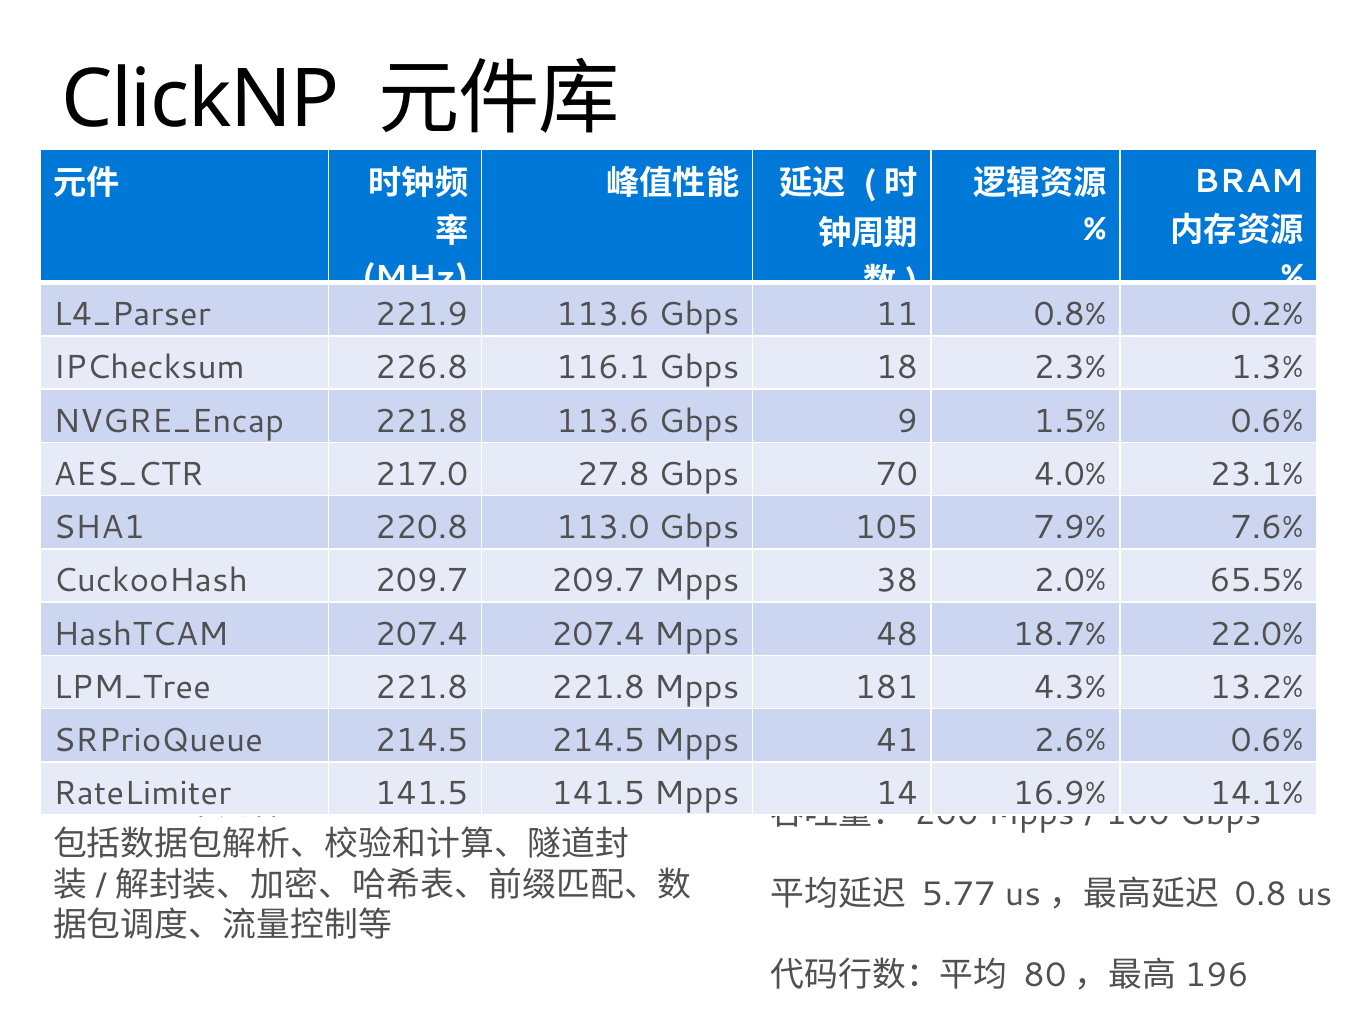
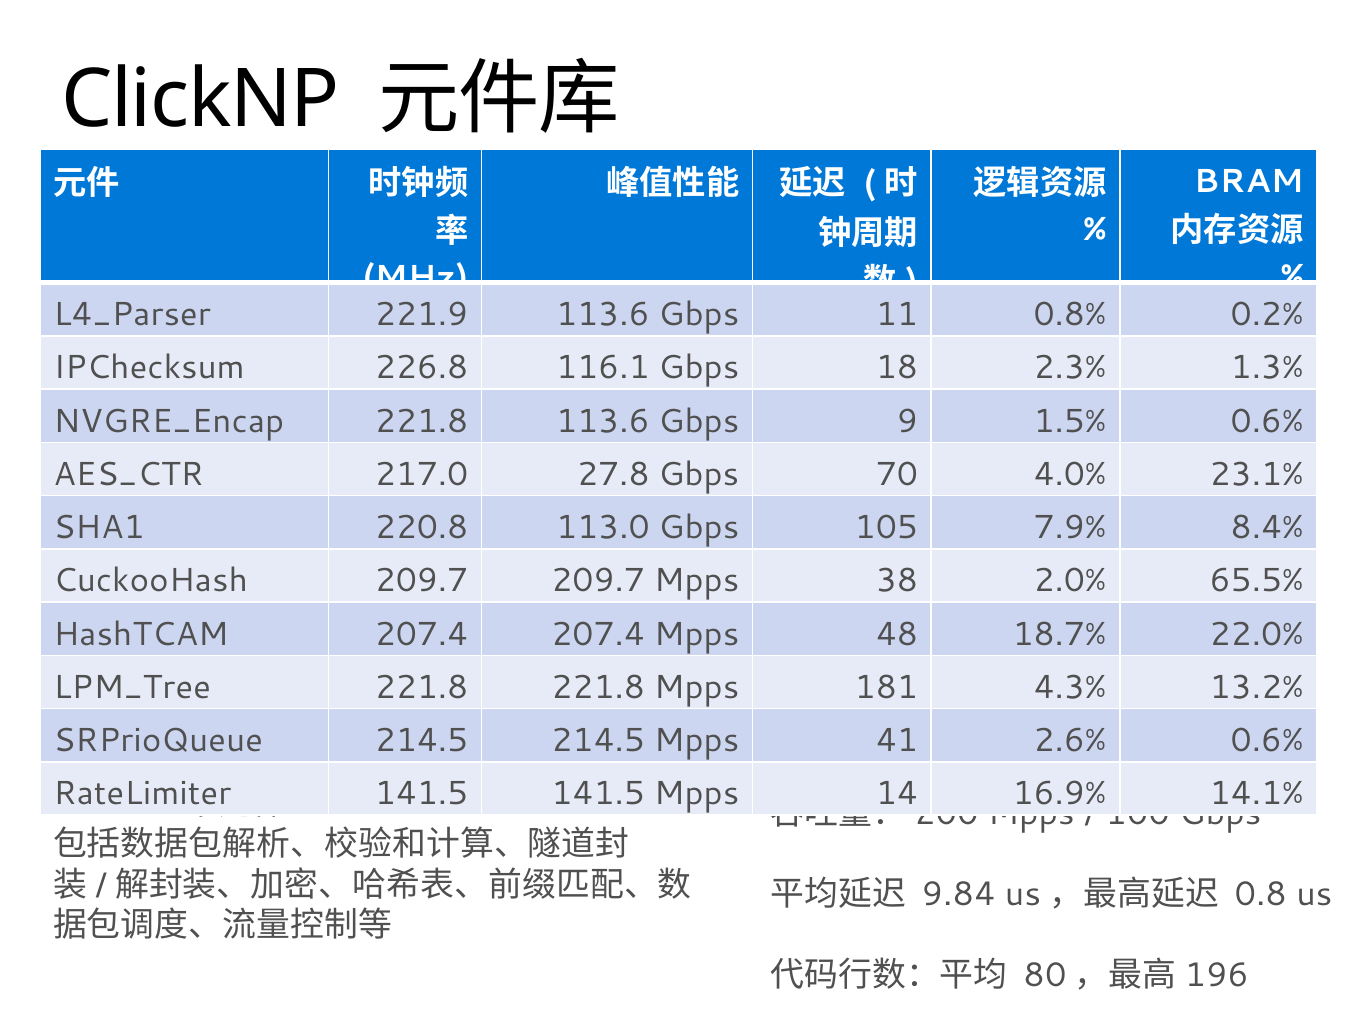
7.6%: 7.6% -> 8.4% (1267, 528)
5.77: 5.77 -> 9.84 (959, 895)
